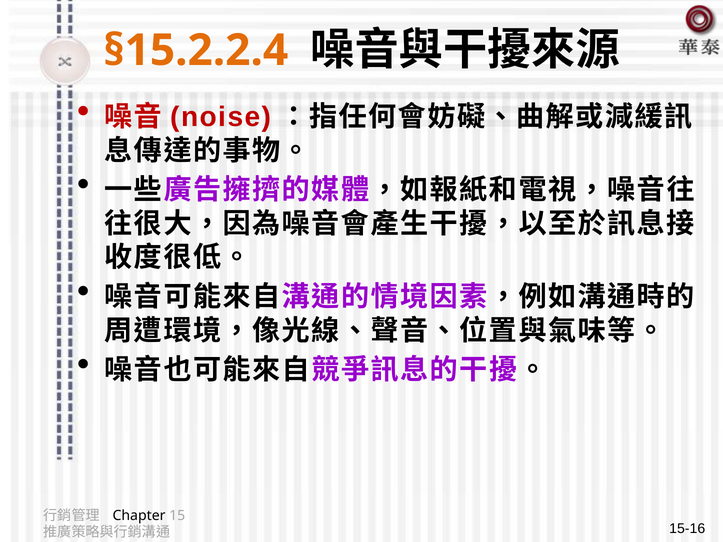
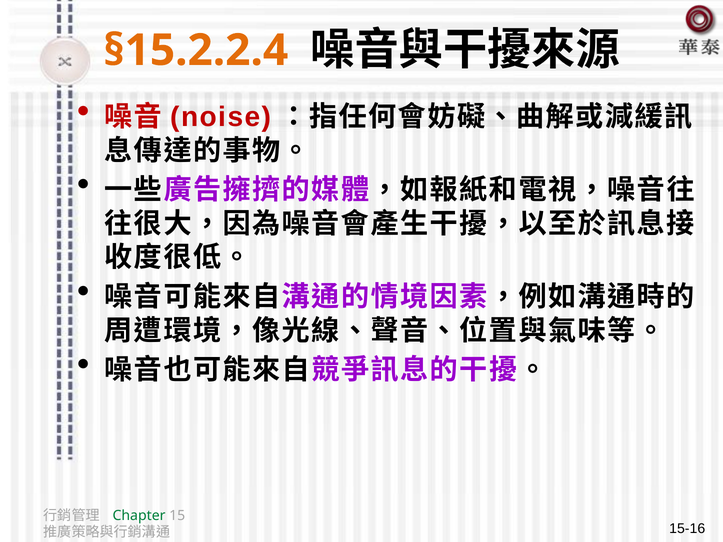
Chapter colour: black -> green (139, 516)
